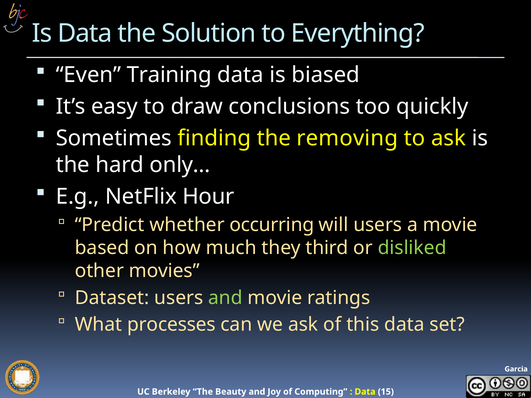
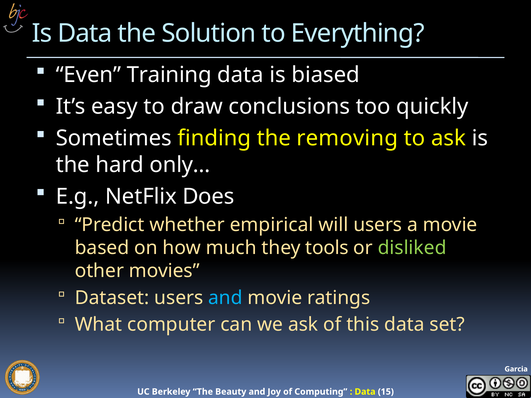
Hour: Hour -> Does (208, 197)
occurring: occurring -> empirical (272, 225)
third: third -> tools (327, 248)
and colour: light green -> light blue (225, 298)
processes: processes -> computer (171, 325)
